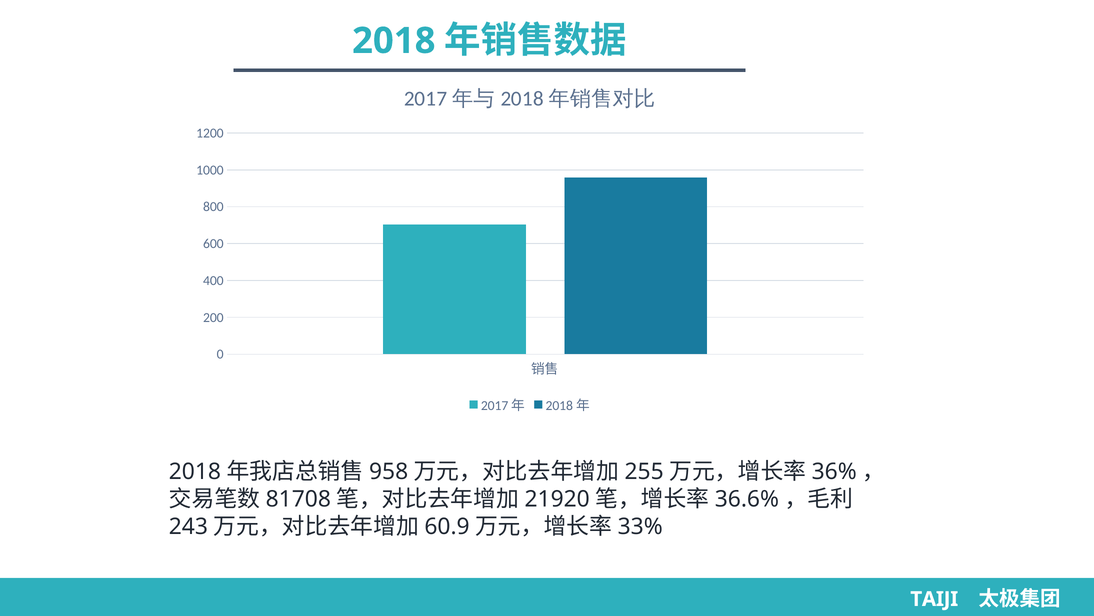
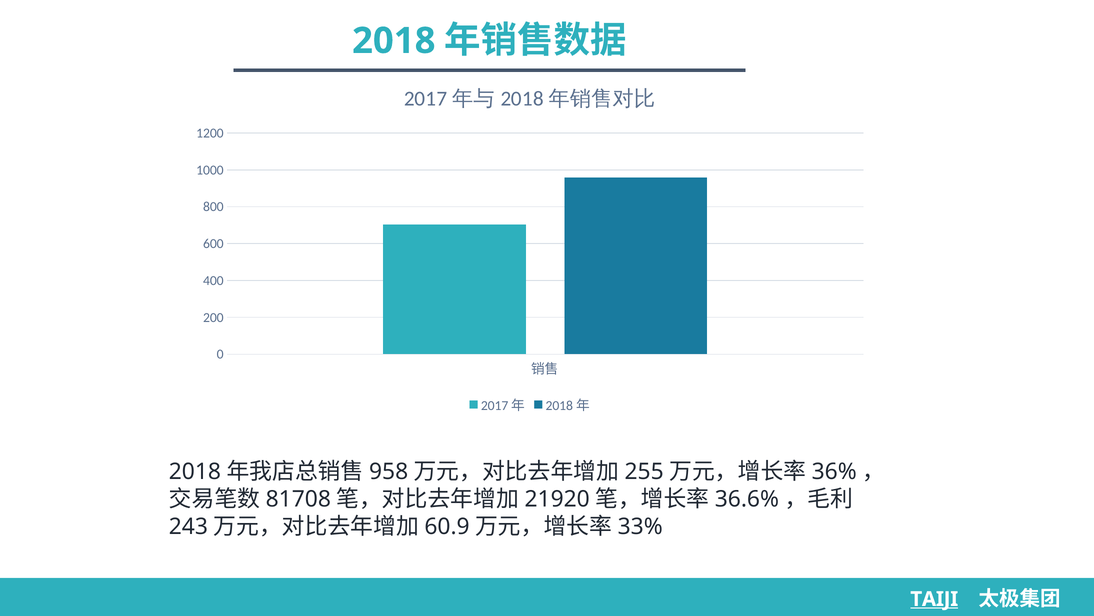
TAIJI underline: none -> present (934, 598)
